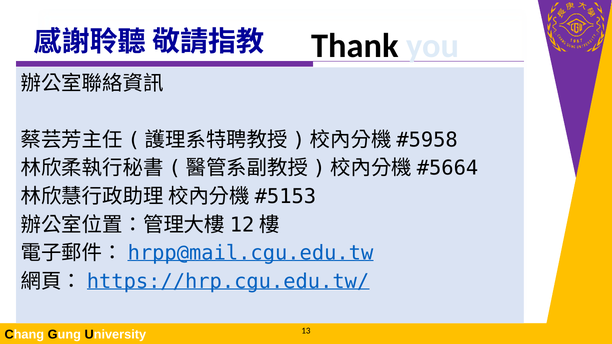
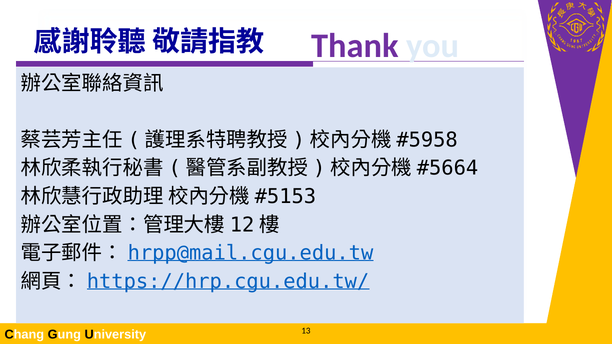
Thank colour: black -> purple (355, 46)
